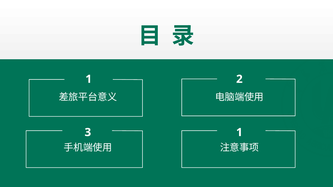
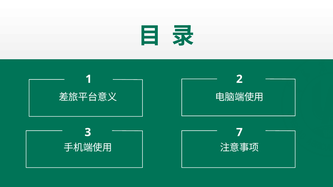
3 1: 1 -> 7 (239, 133)
